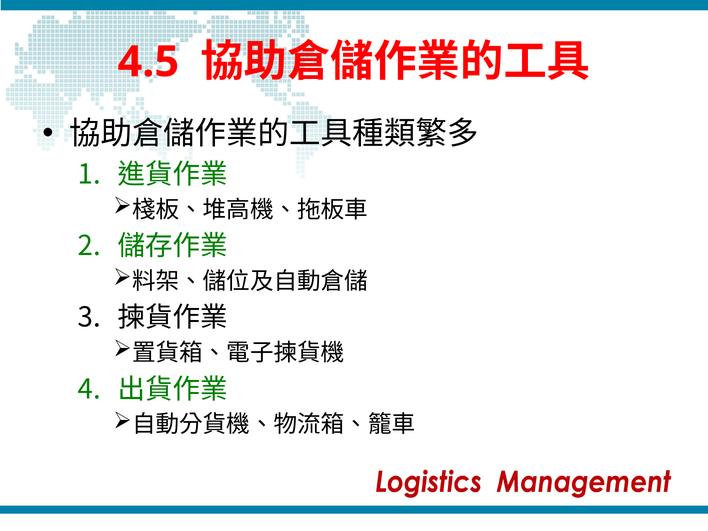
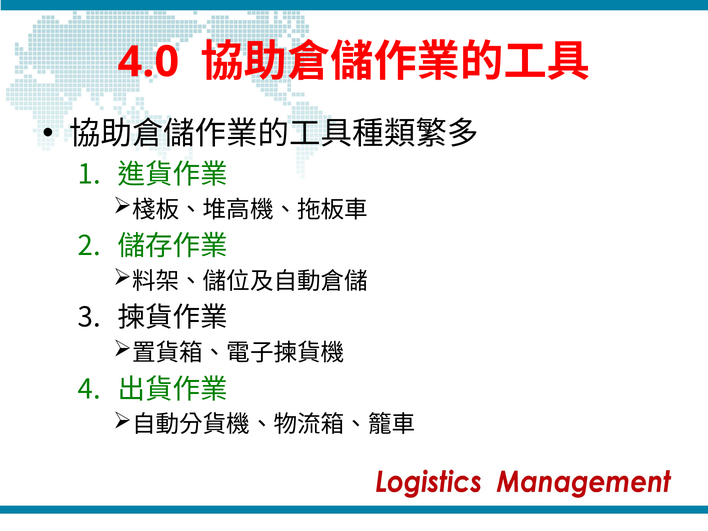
4.5: 4.5 -> 4.0 (148, 62)
